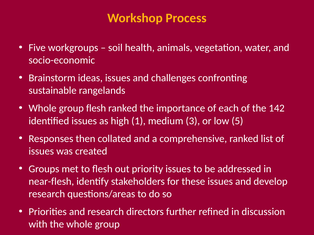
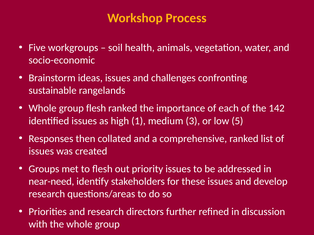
near-flesh: near-flesh -> near-need (51, 182)
